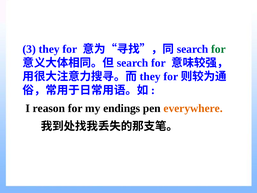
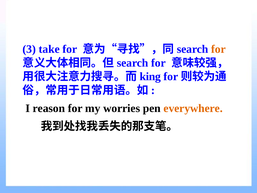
3 they: they -> take (49, 49)
for colour: green -> orange (218, 49)
they: they -> king (150, 76)
endings: endings -> worries (122, 108)
